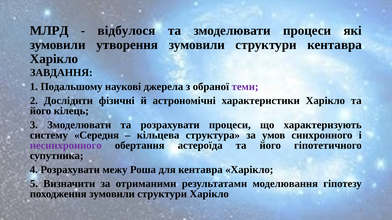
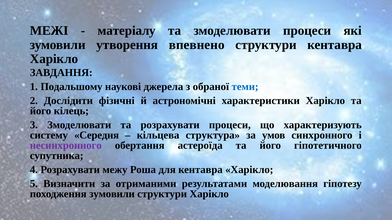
МЛРД: МЛРД -> МЕЖІ (49, 31)
відбулося: відбулося -> матеріалу (127, 31)
утворення зумовили: зумовили -> впевнено (197, 45)
теми colour: purple -> blue (245, 87)
